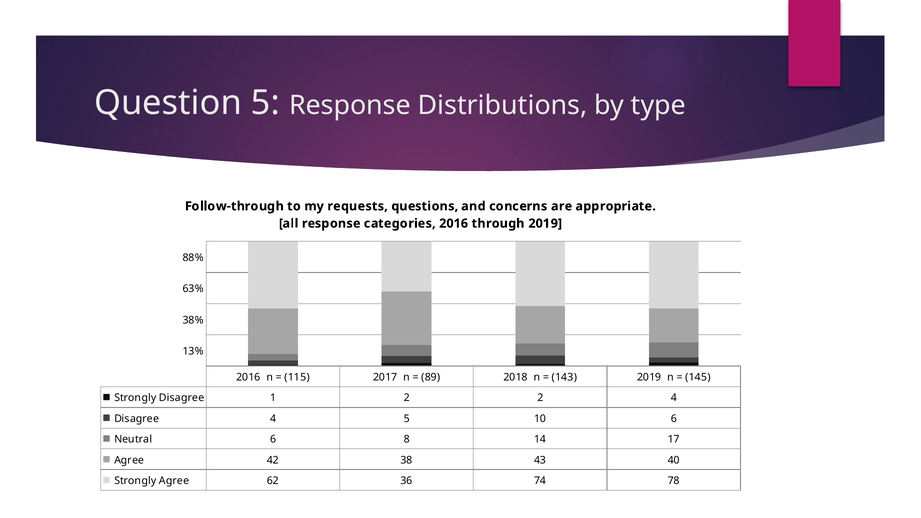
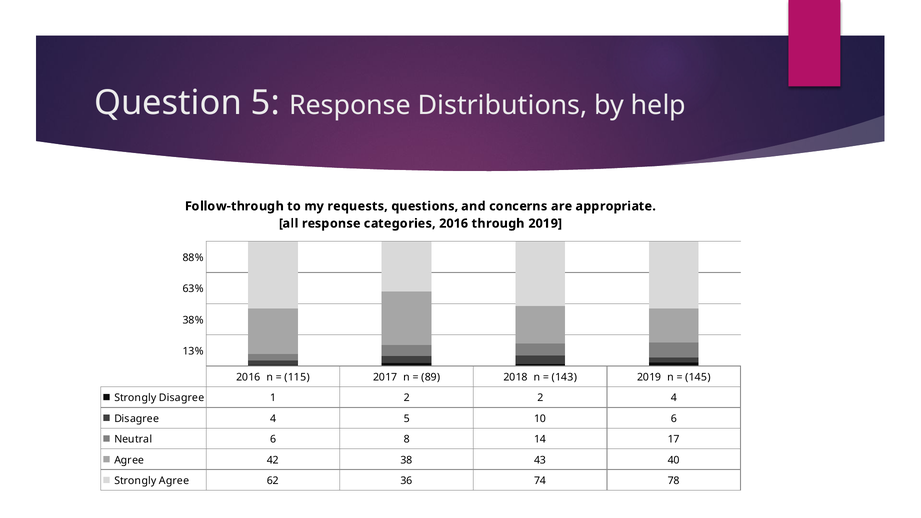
type: type -> help (658, 105)
